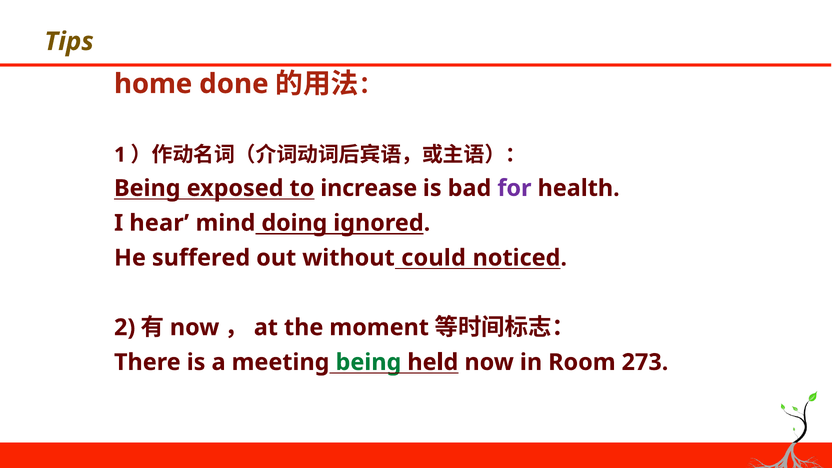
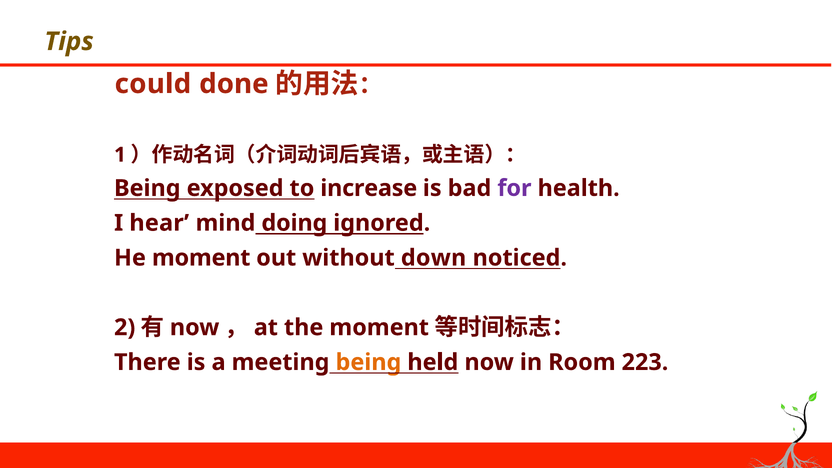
home: home -> could (153, 84)
He suffered: suffered -> moment (201, 258)
could: could -> down (434, 258)
being colour: green -> orange (368, 362)
273: 273 -> 223 (645, 362)
